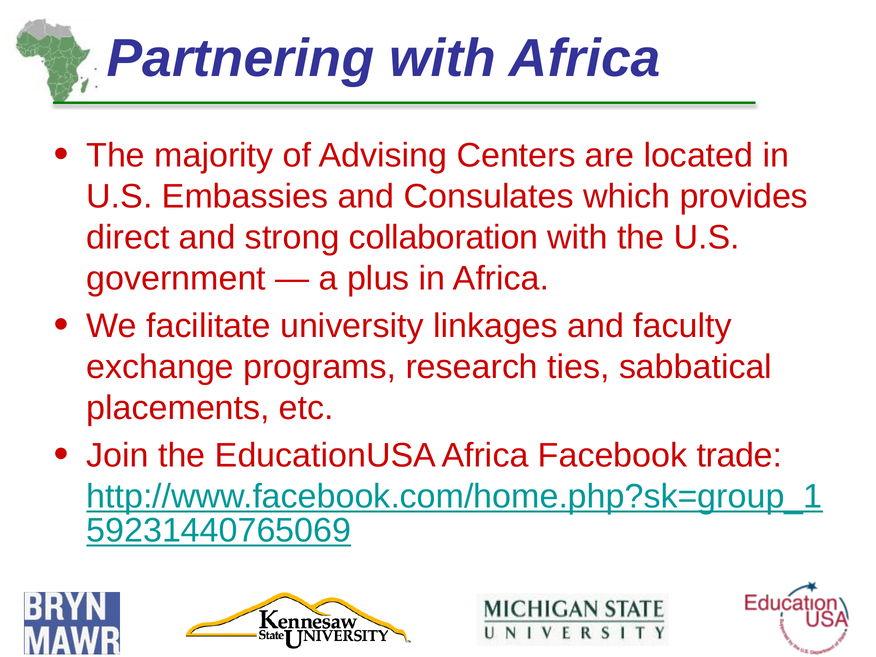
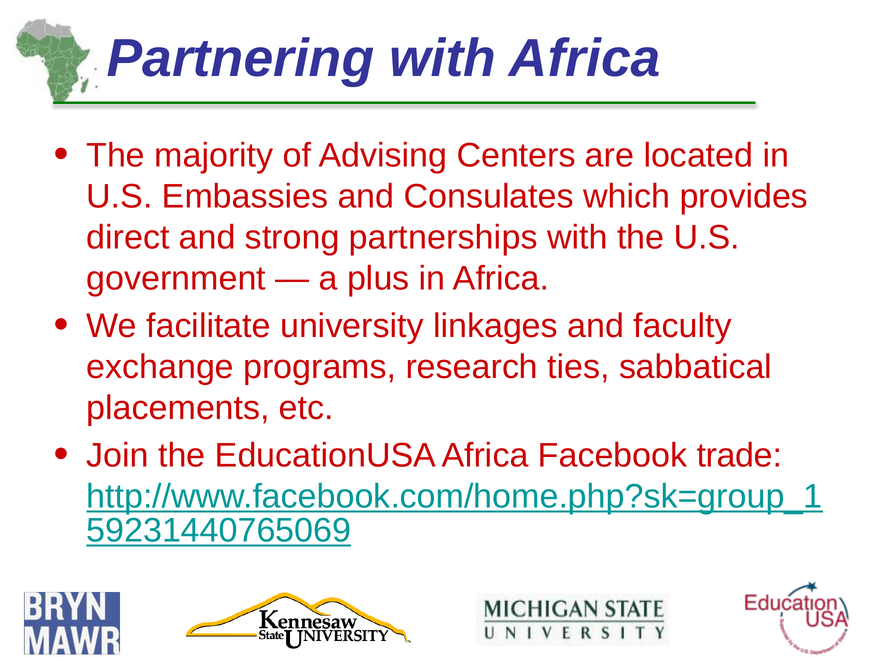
collaboration: collaboration -> partnerships (443, 237)
